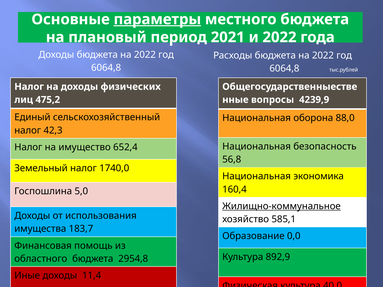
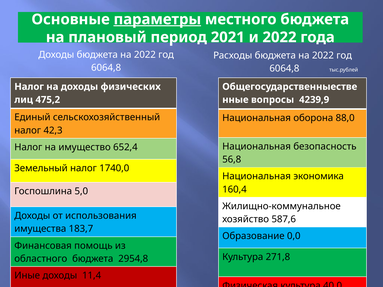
Жилищно-коммунальное underline: present -> none (281, 206)
585,1: 585,1 -> 587,6 (284, 219)
892,9: 892,9 -> 271,8 (278, 257)
